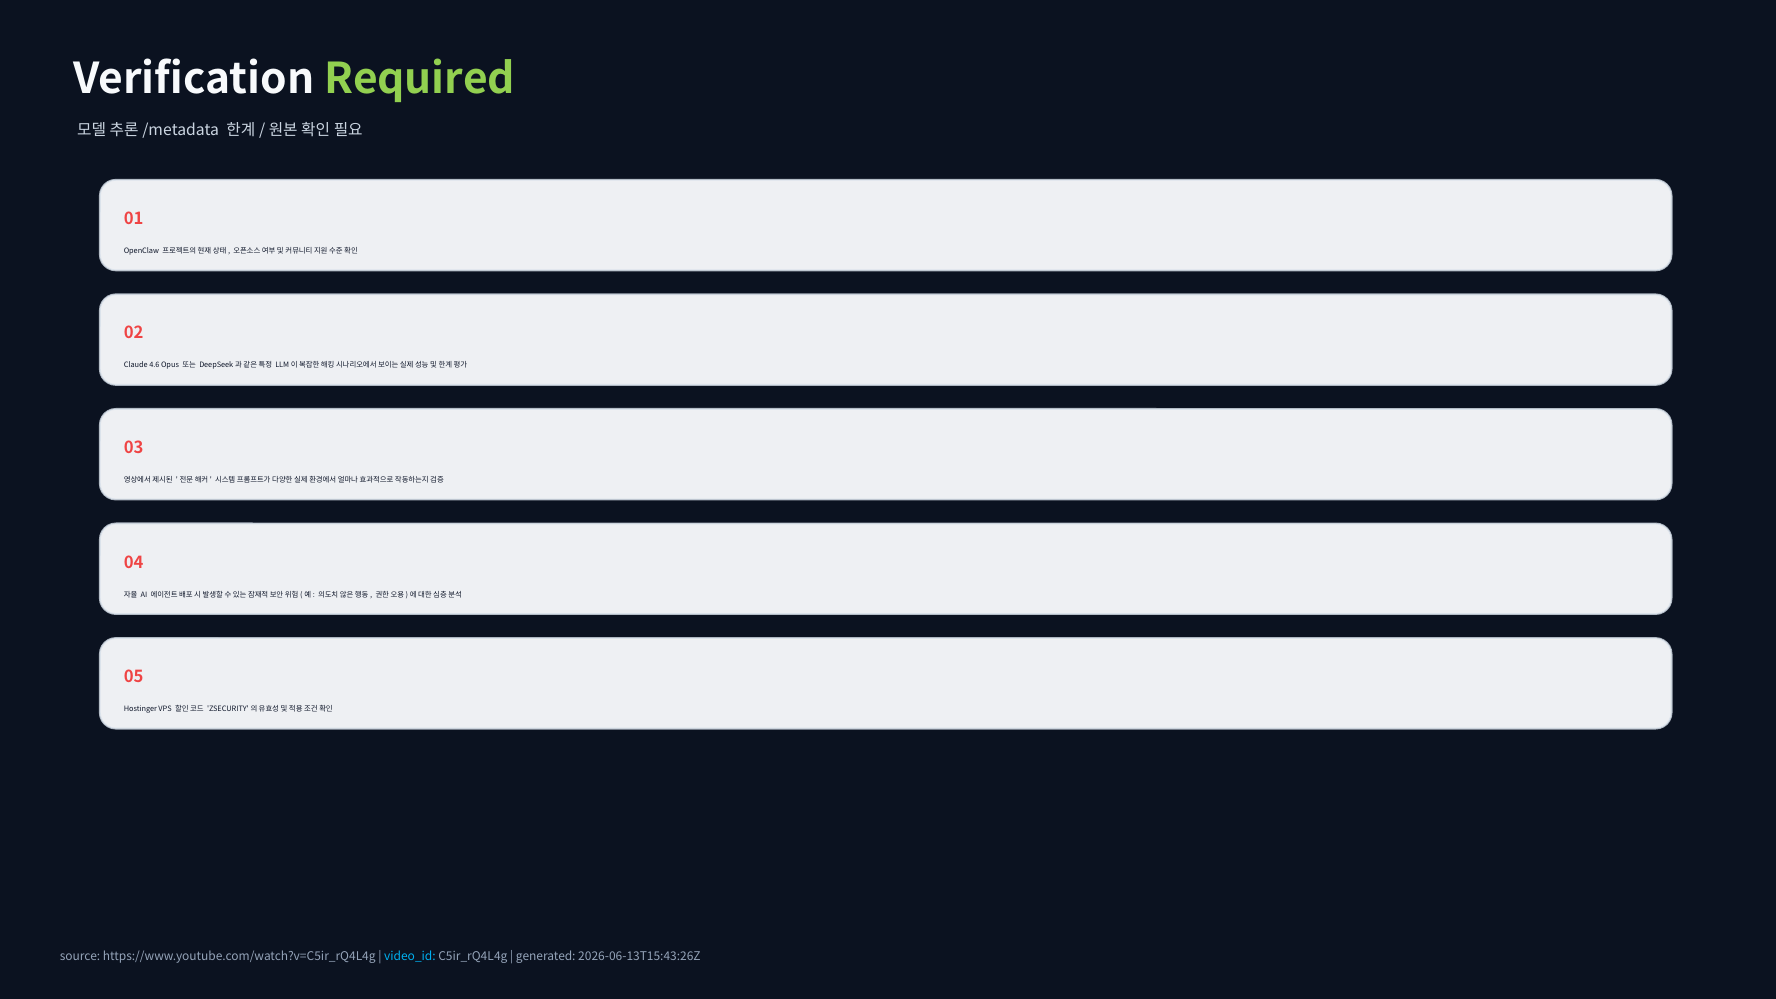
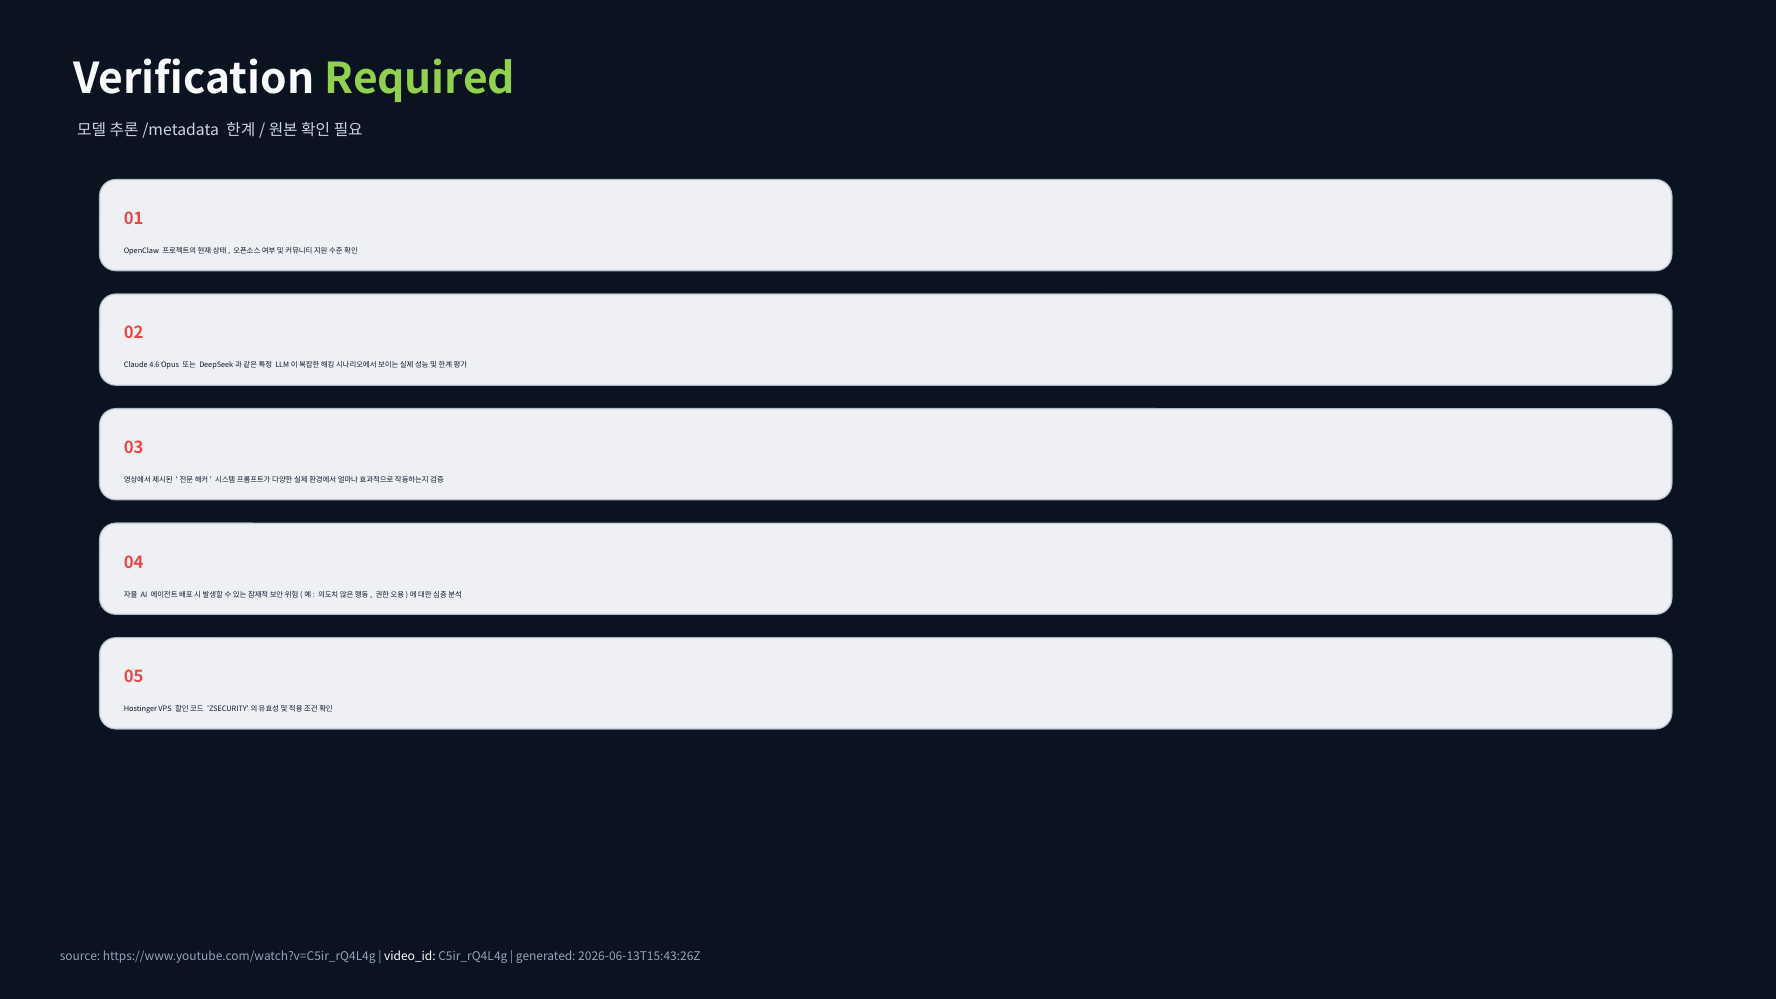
video_id colour: light blue -> white (410, 957)
